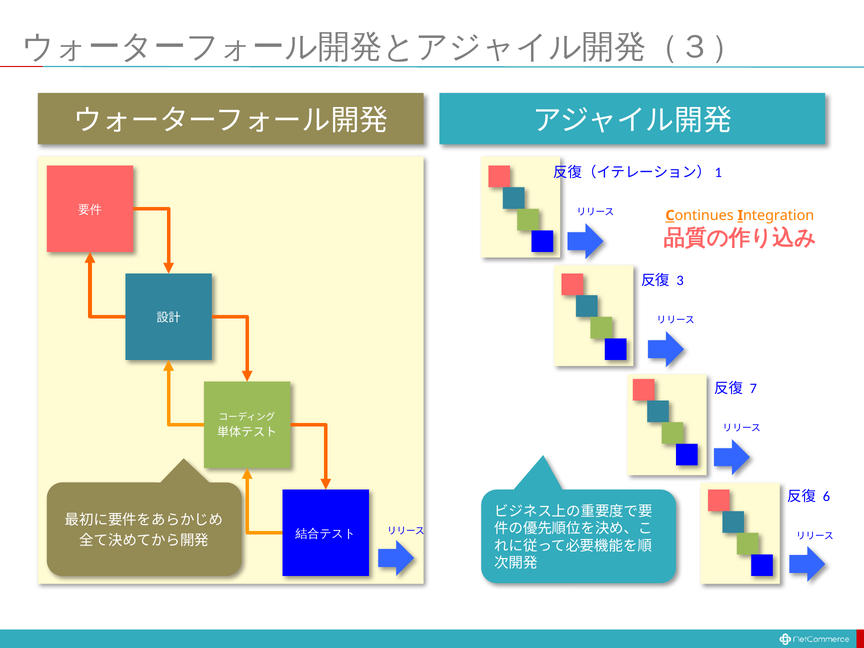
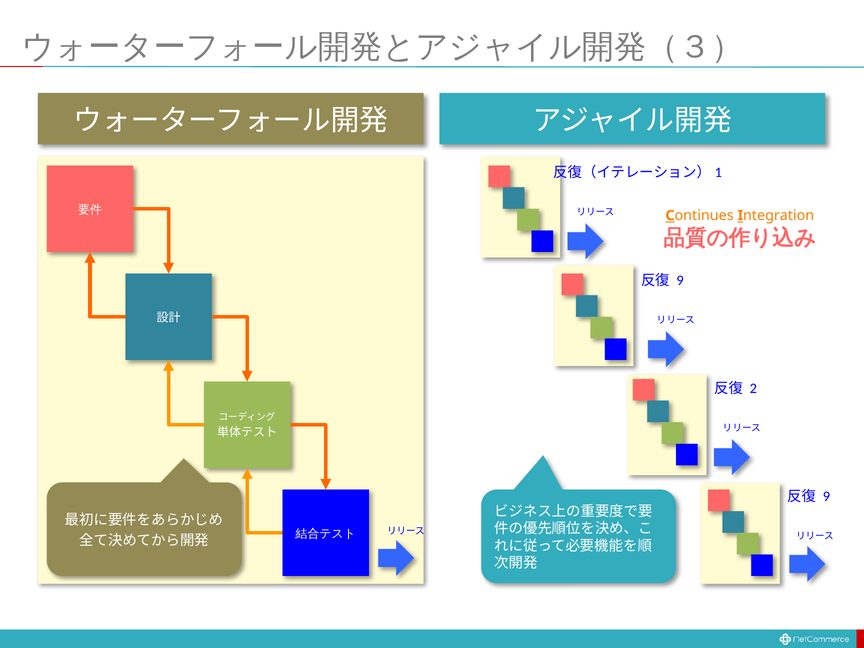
3: 3 -> 9 (680, 280)
7: 7 -> 2 (753, 388)
6: 6 -> 9 (826, 496)
